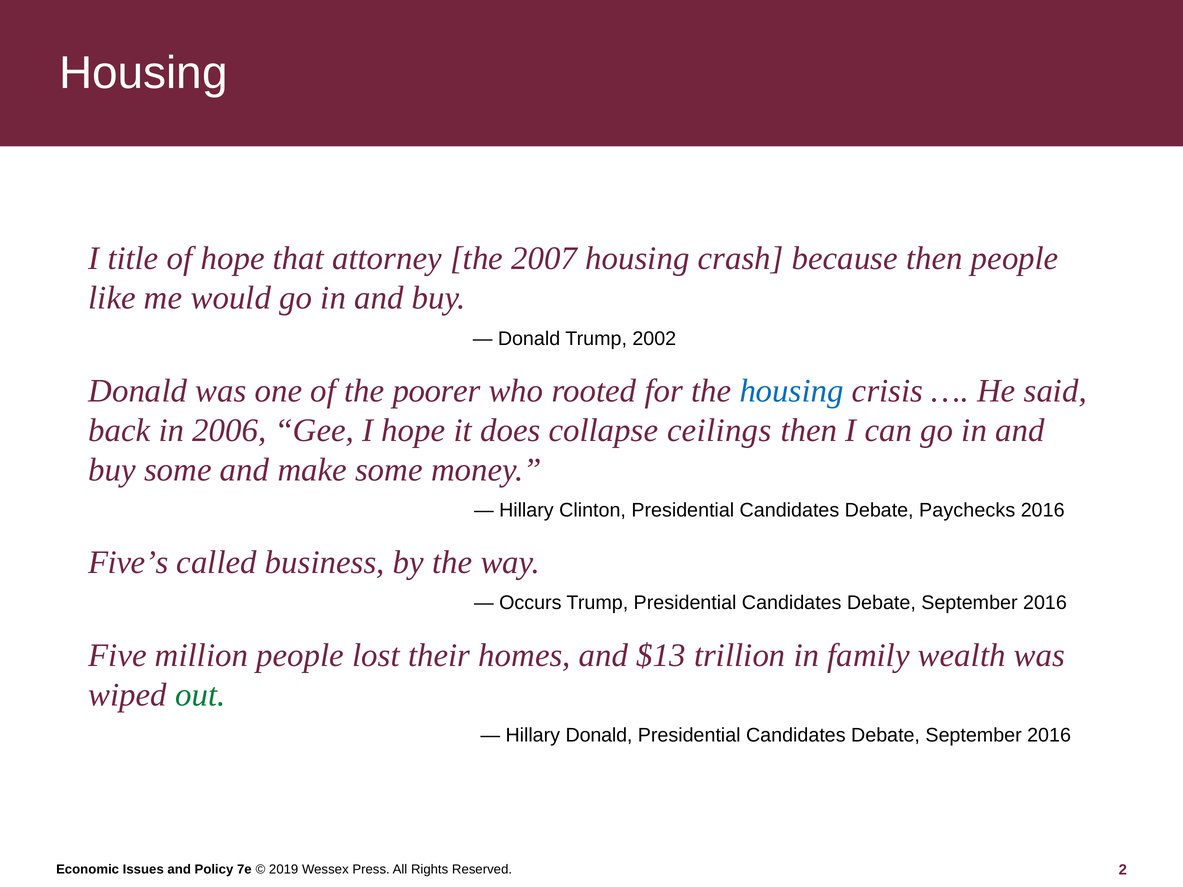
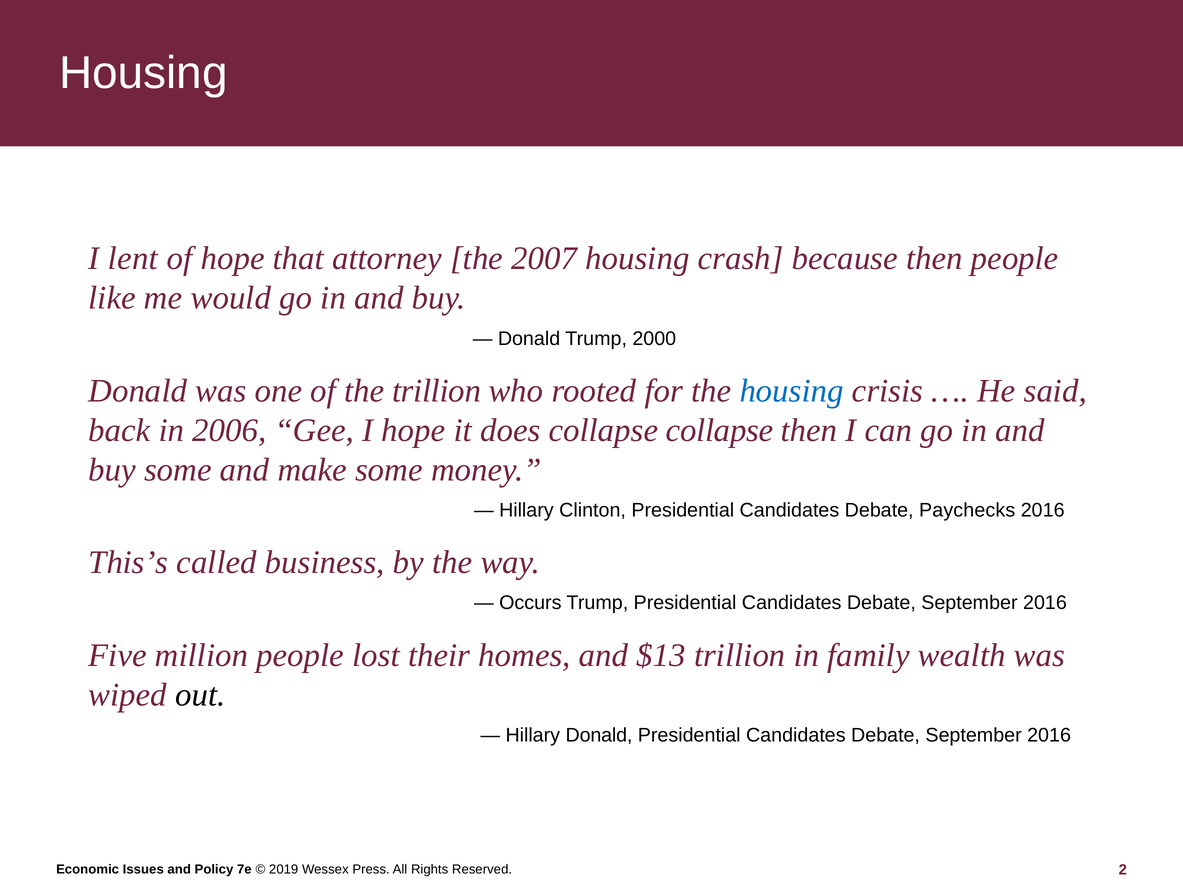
title: title -> lent (133, 259)
2002: 2002 -> 2000 (654, 339)
the poorer: poorer -> trillion (437, 391)
collapse ceilings: ceilings -> collapse (720, 430)
Five’s: Five’s -> This’s (128, 563)
out colour: green -> black (200, 695)
